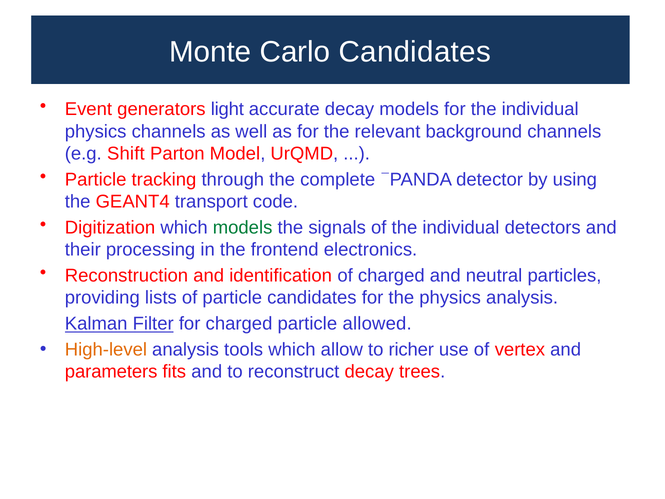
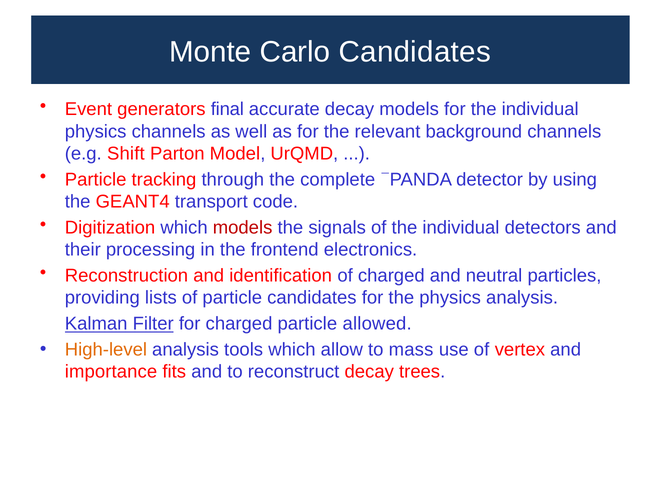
light: light -> final (227, 109)
models colour: green -> red (243, 227)
richer: richer -> mass (411, 349)
parameters: parameters -> importance (111, 372)
